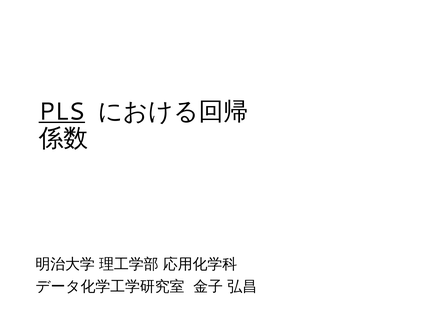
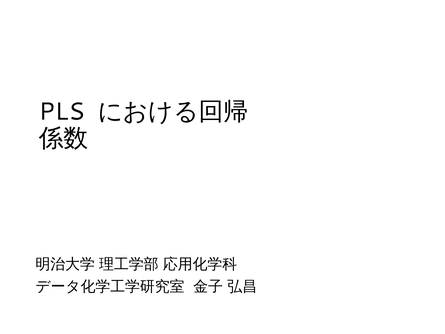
PLS underline: present -> none (62, 112)
